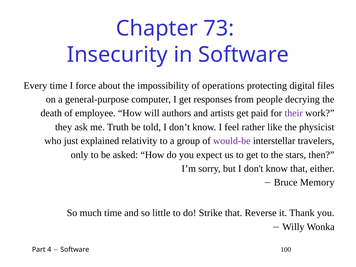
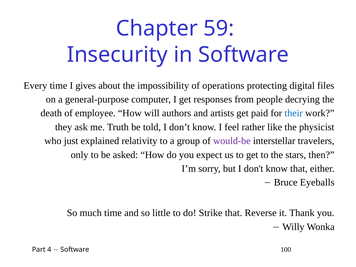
73: 73 -> 59 (219, 29)
force: force -> gives (86, 86)
their colour: purple -> blue (294, 113)
Memory: Memory -> Eyeballs (317, 182)
